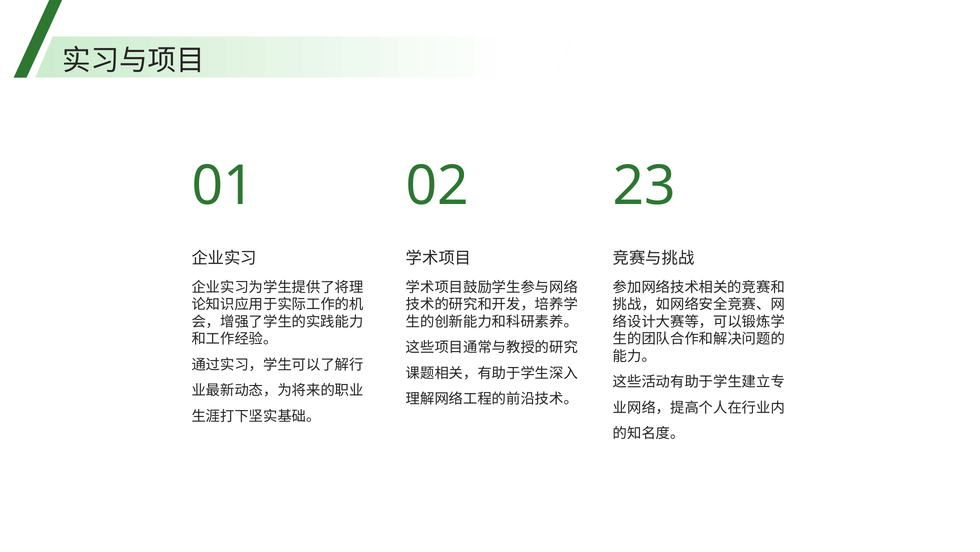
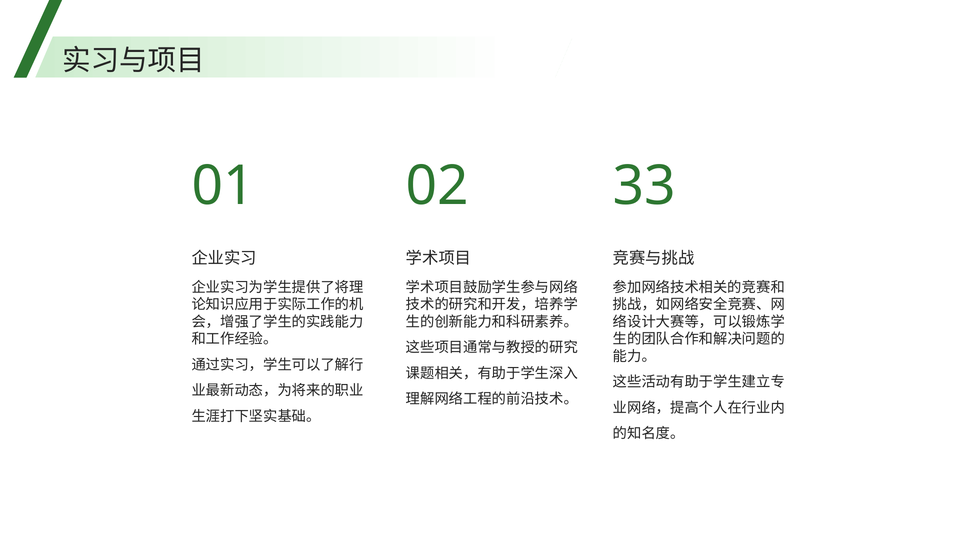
23: 23 -> 33 (644, 186)
